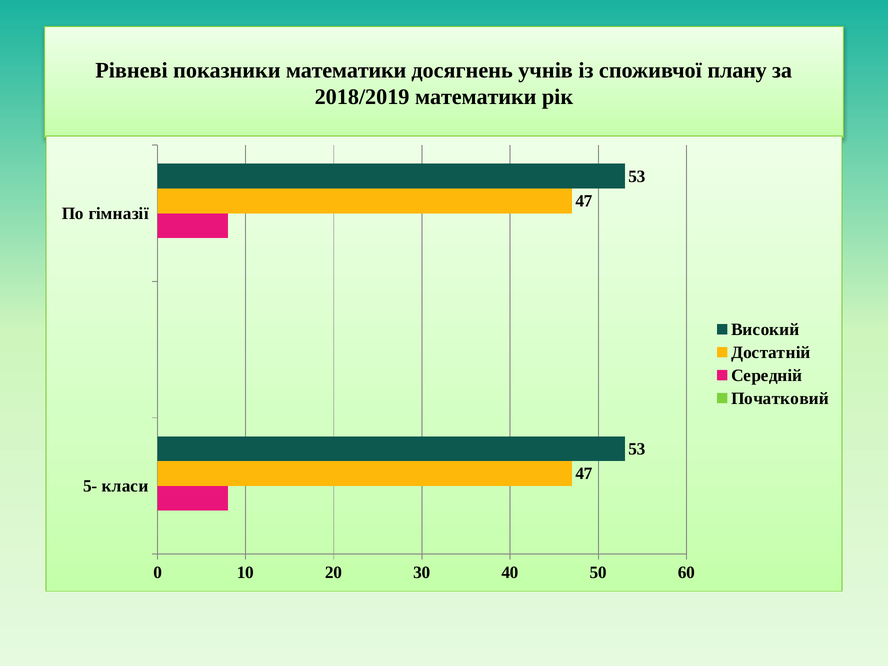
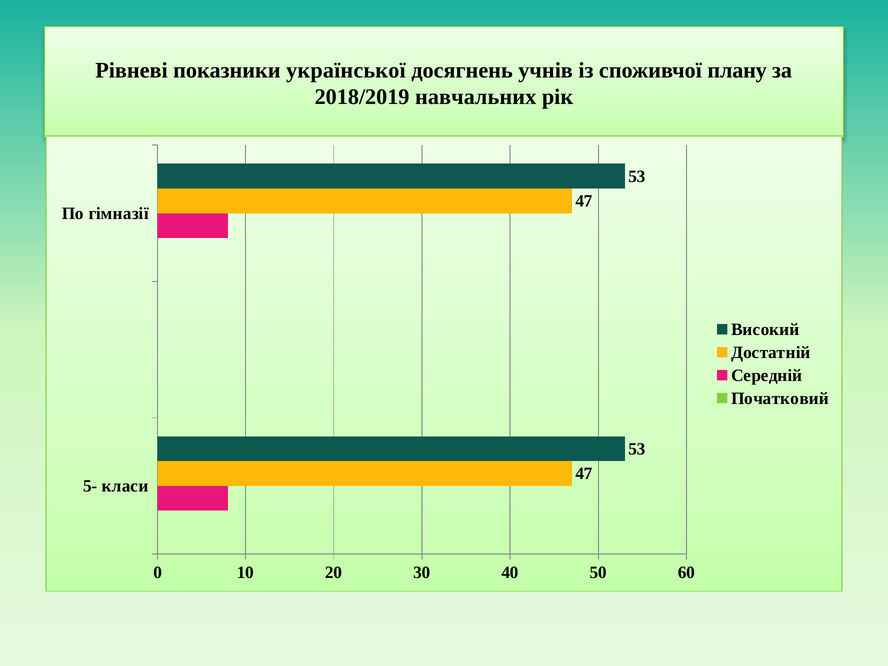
показники математики: математики -> української (346, 70)
2018/2019 математики: математики -> навчальних (476, 97)
